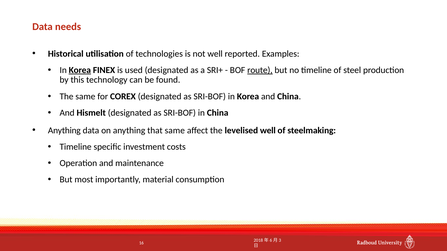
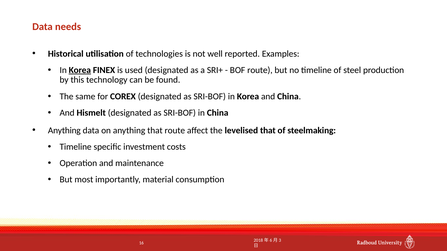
route underline: present -> none (260, 70)
that same: same -> route (175, 131)
levelised well: well -> that (268, 131)
